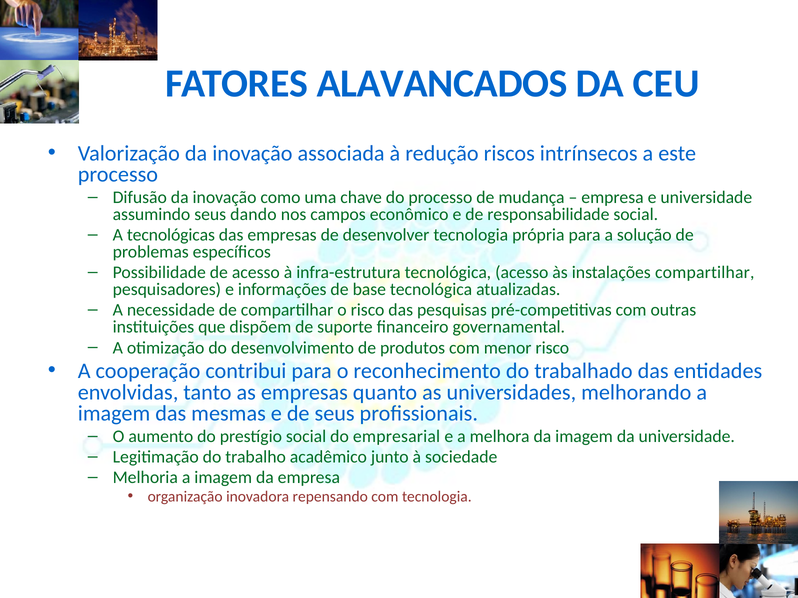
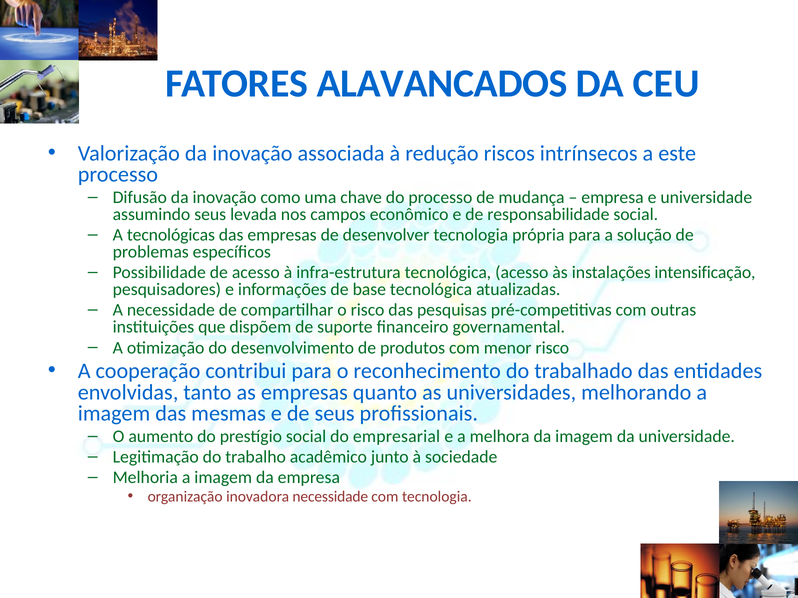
dando: dando -> levada (254, 215)
instalações compartilhar: compartilhar -> intensificação (705, 273)
inovadora repensando: repensando -> necessidade (330, 497)
